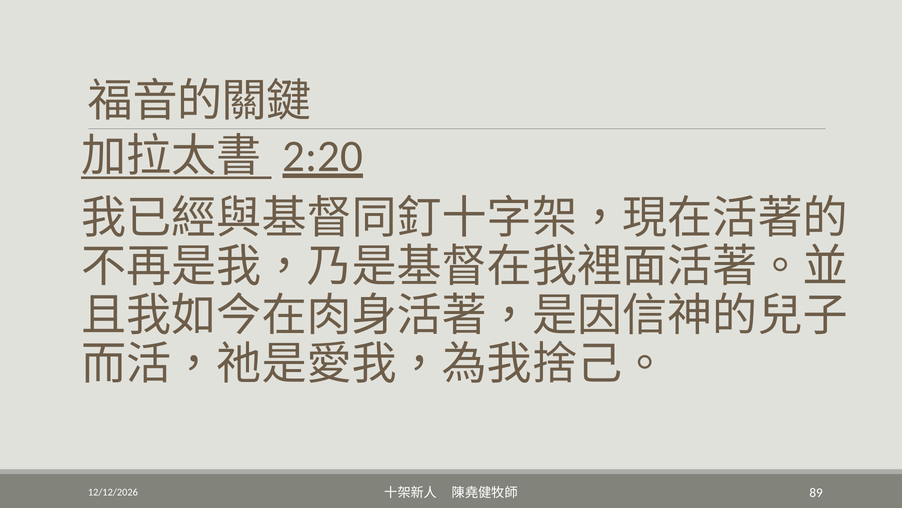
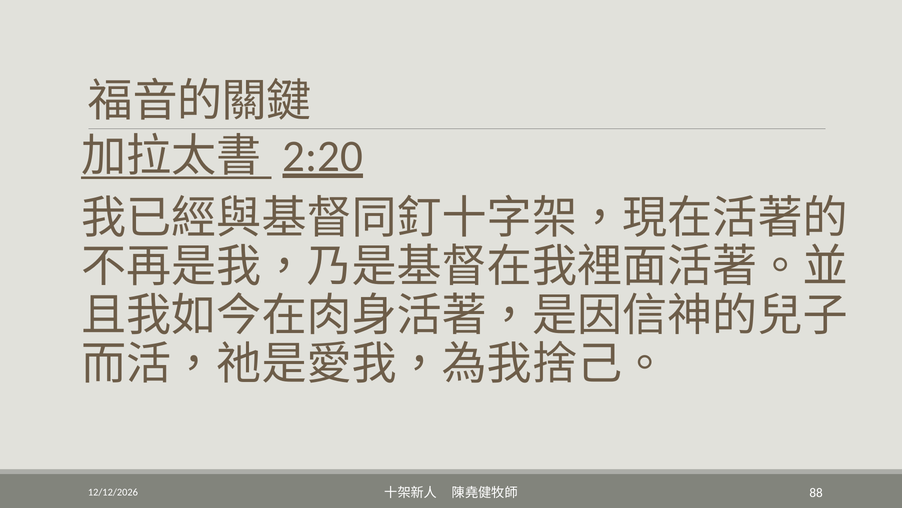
89: 89 -> 88 (816, 492)
